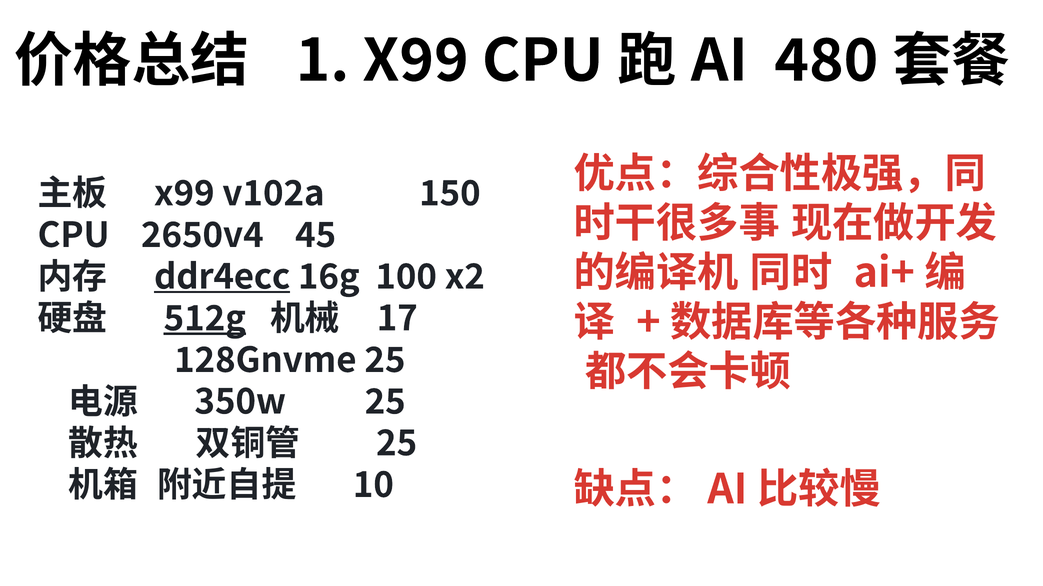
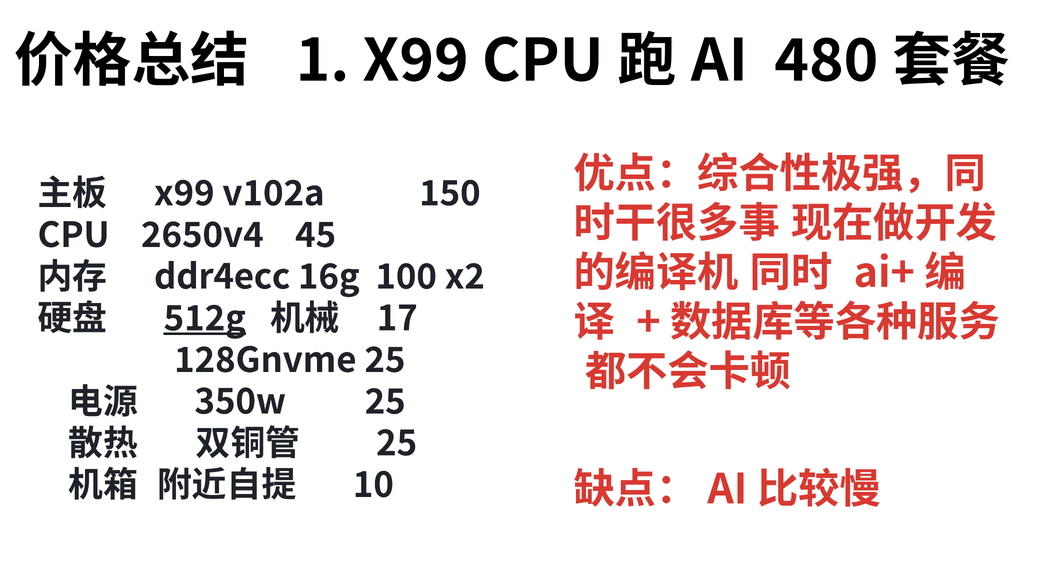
ddr4ecc underline: present -> none (222, 277)
